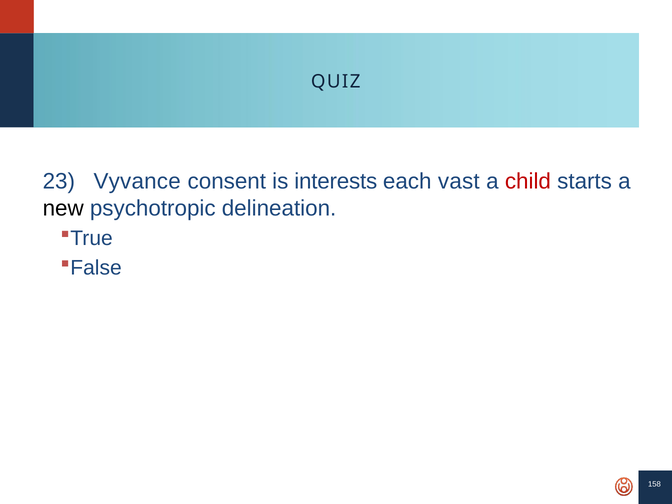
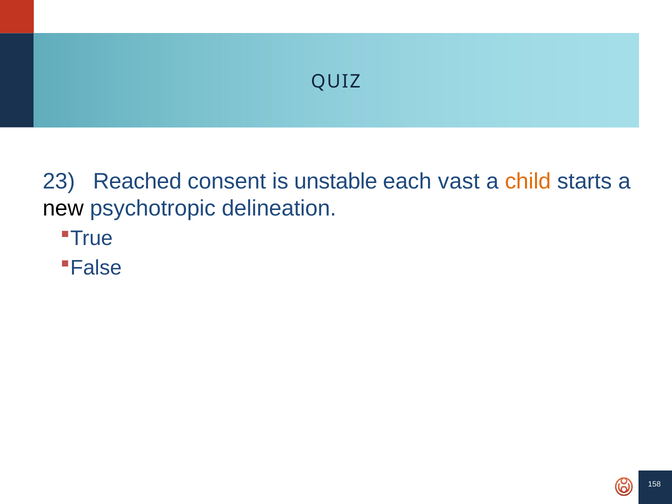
Vyvance: Vyvance -> Reached (137, 181)
interests: interests -> unstable (336, 181)
child colour: red -> orange (528, 181)
